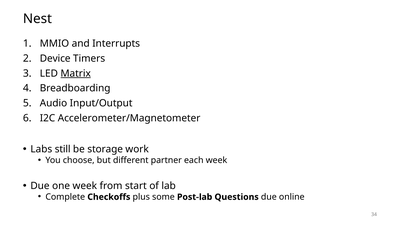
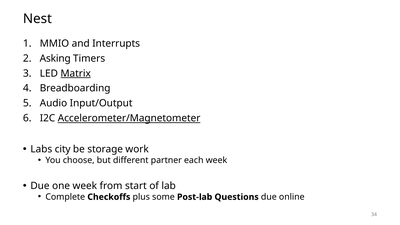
Device: Device -> Asking (55, 58)
Accelerometer/Magnetometer underline: none -> present (129, 118)
still: still -> city (63, 149)
